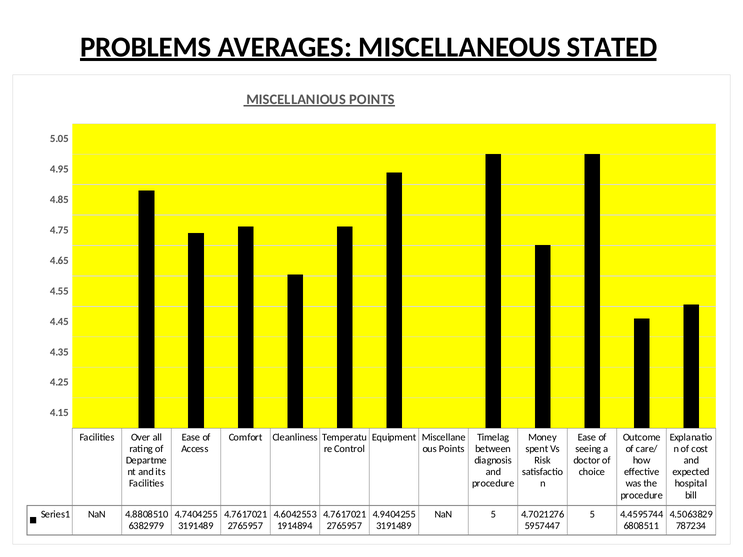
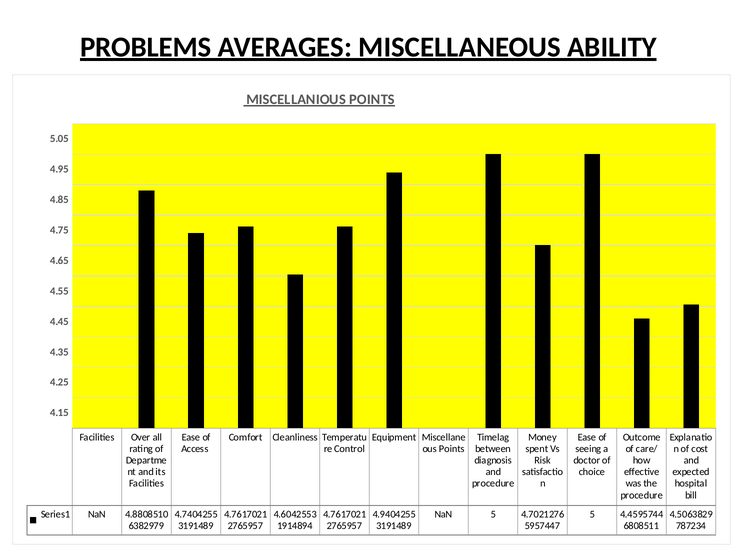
STATED: STATED -> ABILITY (612, 47)
